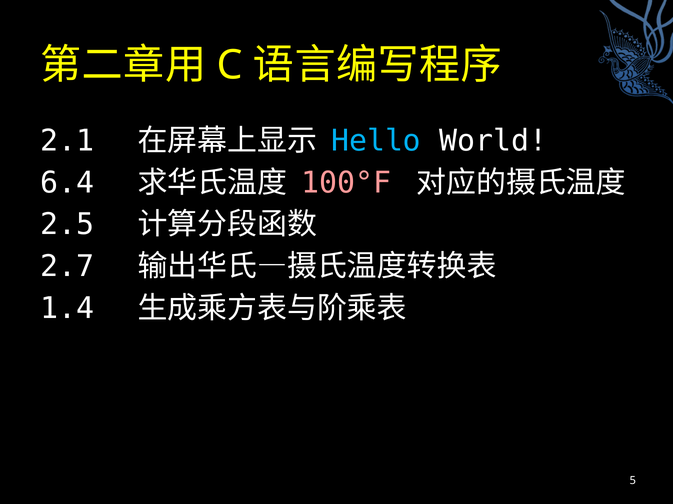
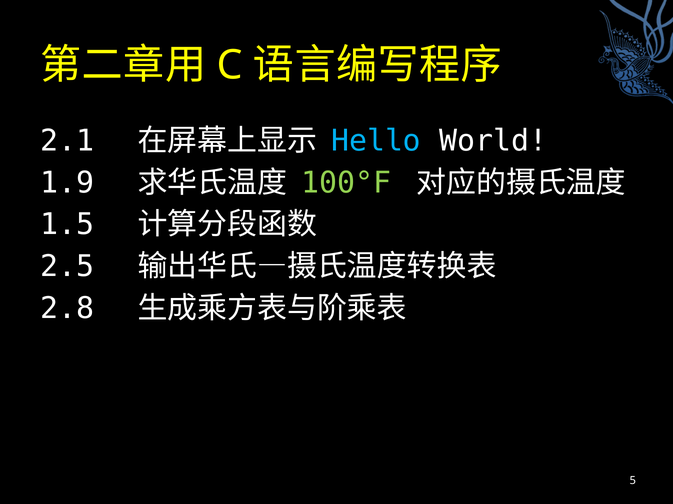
6.4: 6.4 -> 1.9 (67, 183)
100°F colour: pink -> light green (346, 183)
2.5: 2.5 -> 1.5 (67, 225)
2.7: 2.7 -> 2.5 (67, 267)
1.4: 1.4 -> 2.8 (67, 309)
